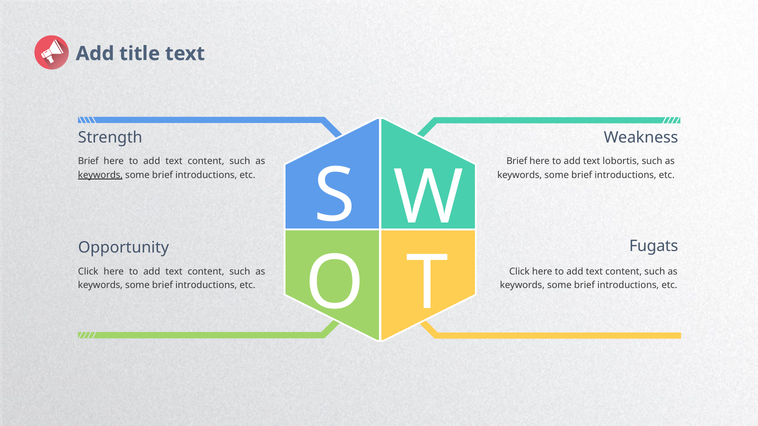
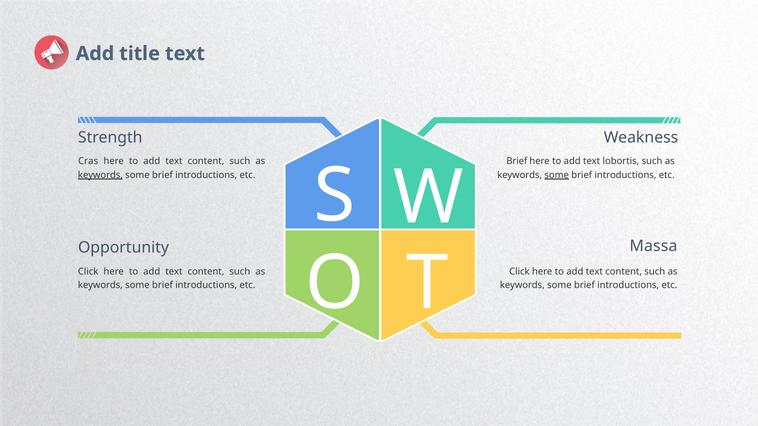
Brief: Brief -> Cras (88, 161)
some underline: none -> present (557, 175)
Fugats: Fugats -> Massa (654, 246)
